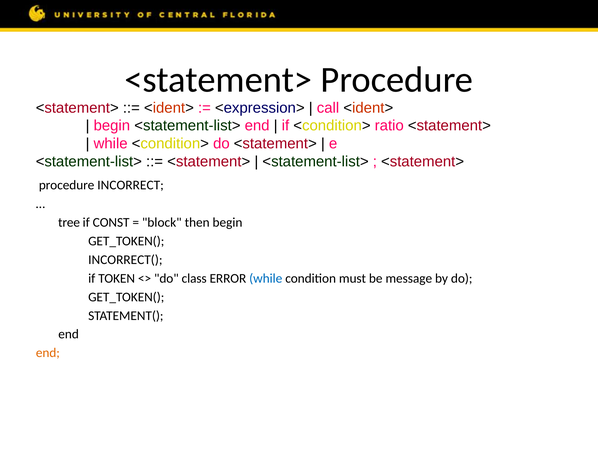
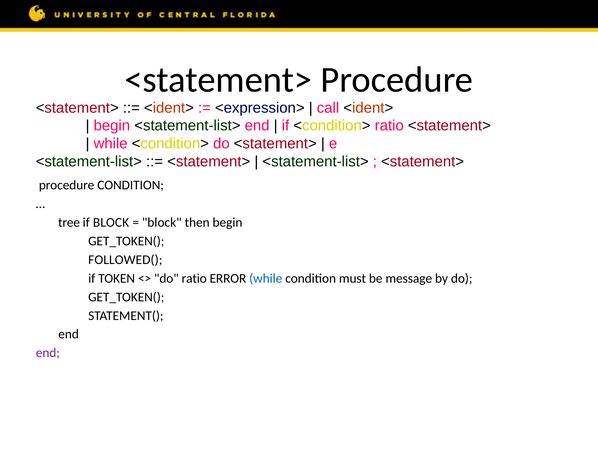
procedure INCORRECT: INCORRECT -> CONDITION (131, 185)
if CONST: CONST -> BLOCK (111, 222)
INCORRECT(: INCORRECT( -> FOLLOWED( (125, 259)
do class: class -> ratio (194, 278)
end colour: orange -> purple (48, 352)
